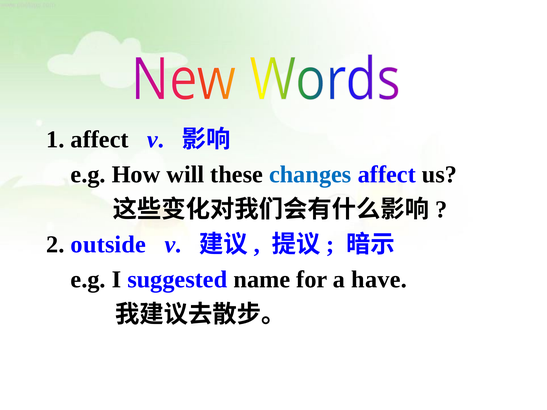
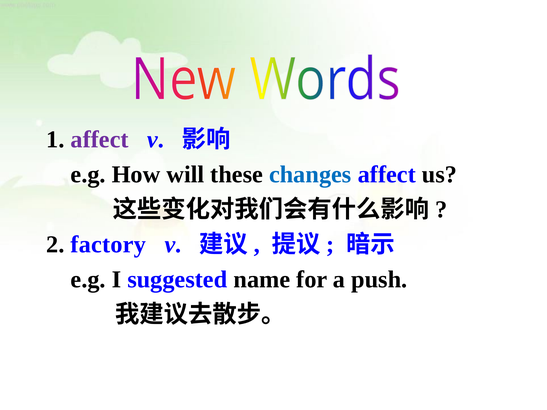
affect colour: black -> purple (100, 139)
outside: outside -> factory (108, 244)
have: have -> push (379, 279)
